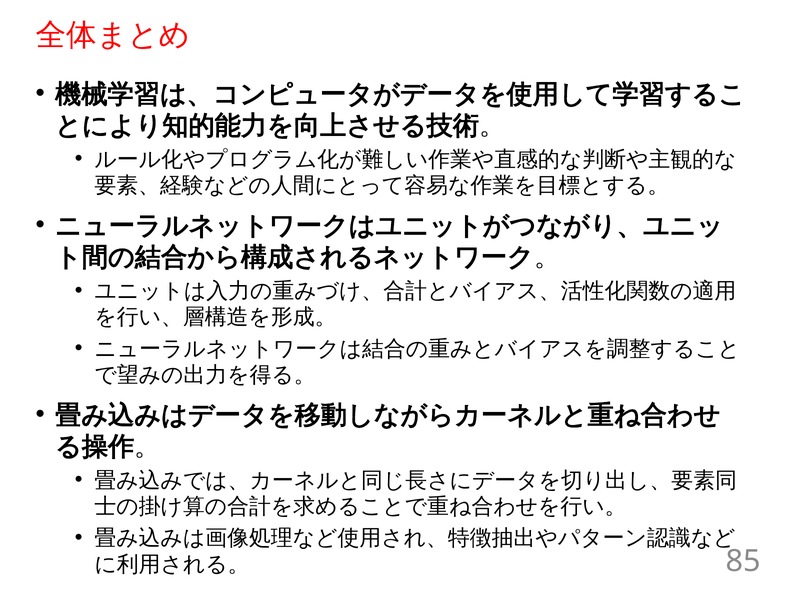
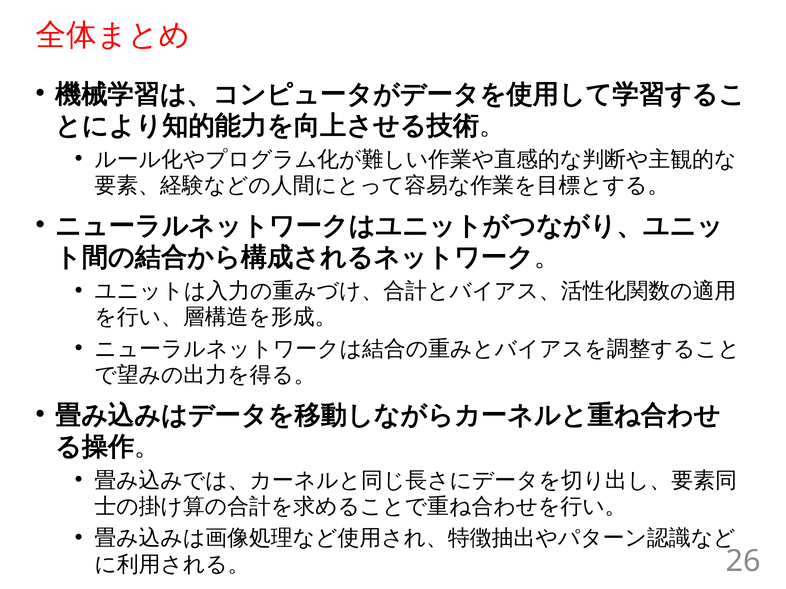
85: 85 -> 26 (743, 562)
